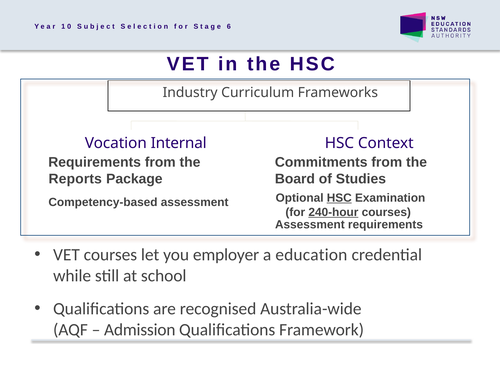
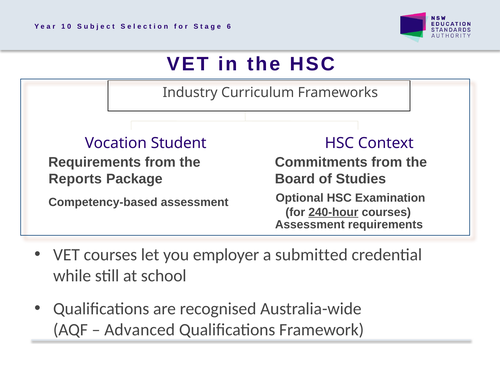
Internal: Internal -> Student (179, 143)
HSC underline: present -> none (339, 198)
education: education -> submitted (311, 255)
Admission: Admission -> Advanced (140, 330)
